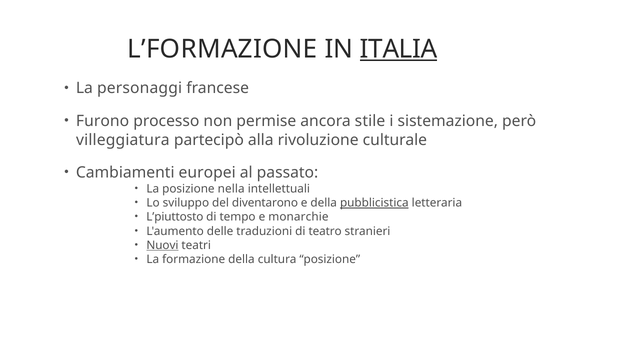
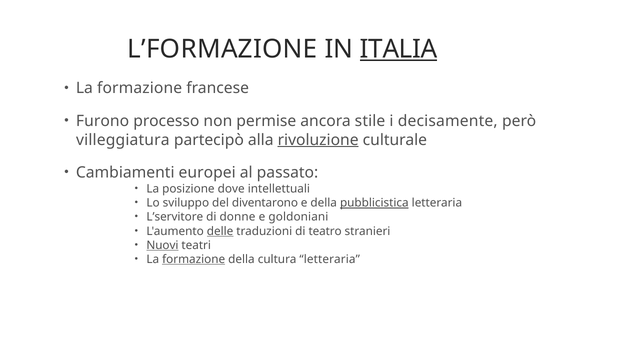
personaggi: personaggi -> formazione (140, 88)
sistemazione: sistemazione -> decisamente (448, 121)
rivoluzione underline: none -> present (318, 140)
nella: nella -> dove (231, 189)
L’piuttosto: L’piuttosto -> L’servitore (175, 217)
tempo: tempo -> donne (237, 217)
monarchie: monarchie -> goldoniani (298, 217)
delle underline: none -> present (220, 231)
formazione underline: none -> present (194, 259)
cultura posizione: posizione -> letteraria (330, 259)
